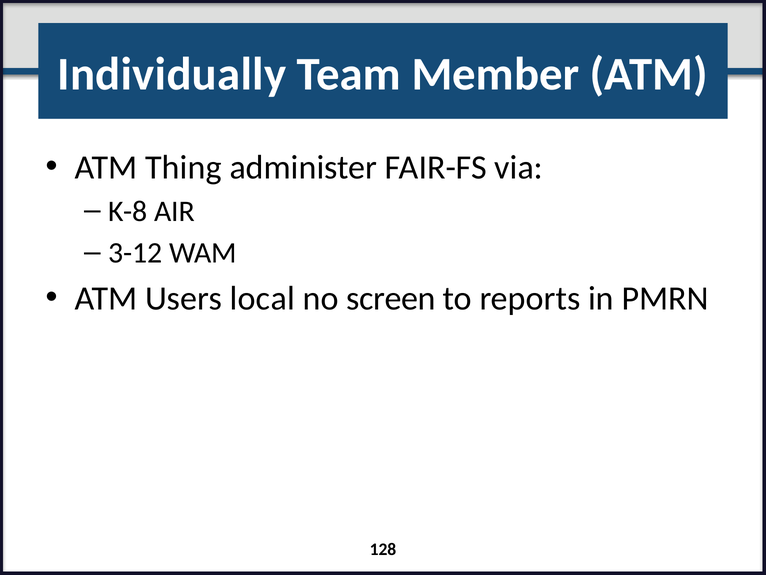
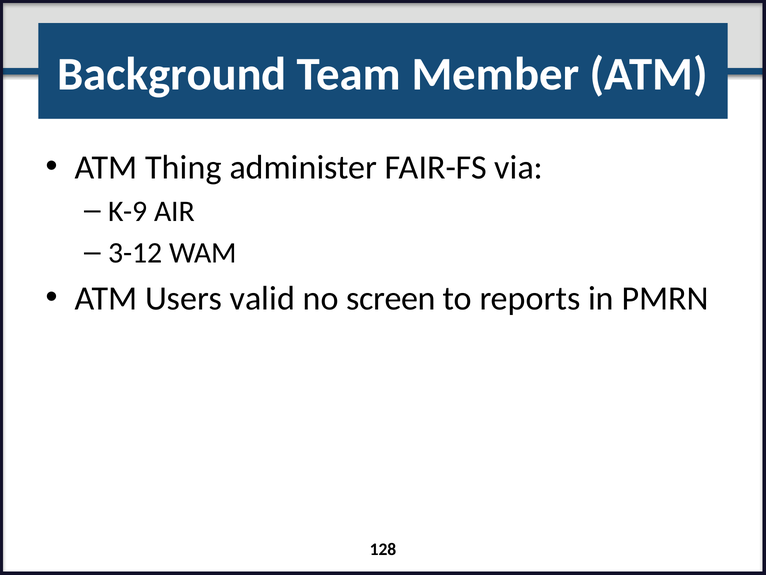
Individually: Individually -> Background (172, 74)
K-8: K-8 -> K-9 (128, 211)
local: local -> valid (262, 298)
